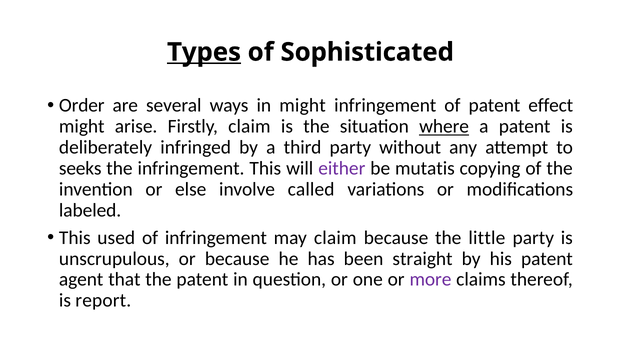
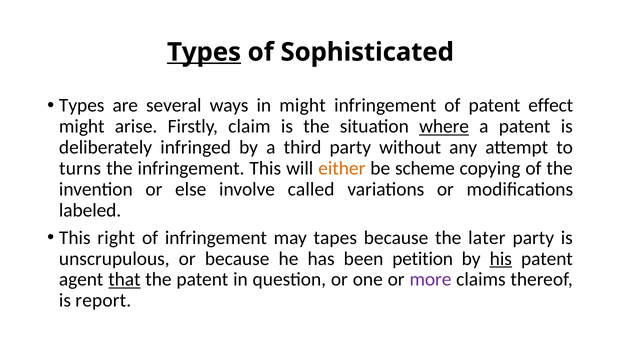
Order: Order -> Types (82, 106)
seeks: seeks -> turns (80, 169)
either colour: purple -> orange (342, 169)
mutatis: mutatis -> scheme (425, 169)
used: used -> right (116, 238)
may claim: claim -> tapes (335, 238)
little: little -> later (487, 238)
straight: straight -> petition (423, 259)
his underline: none -> present (501, 259)
that underline: none -> present (124, 280)
